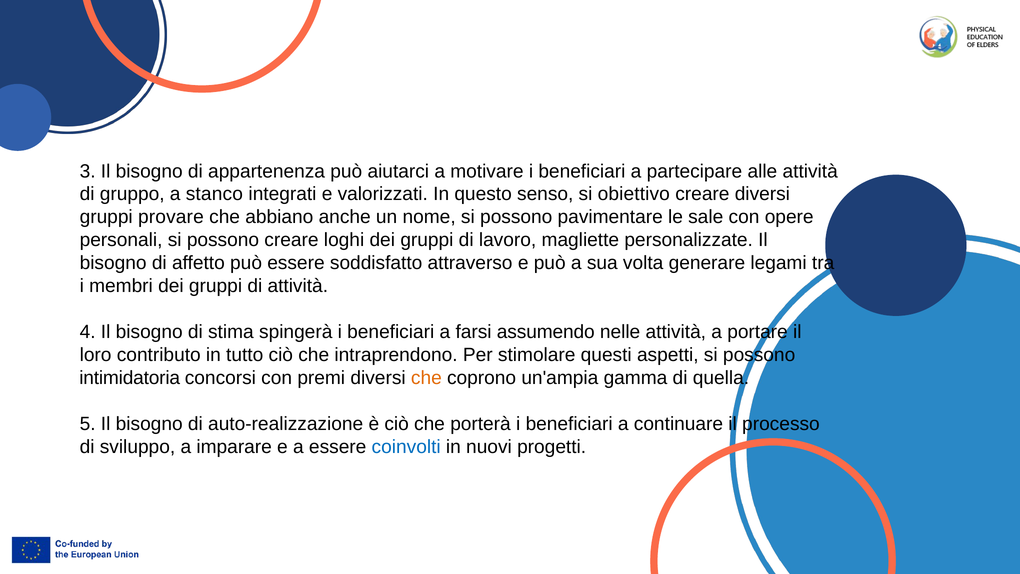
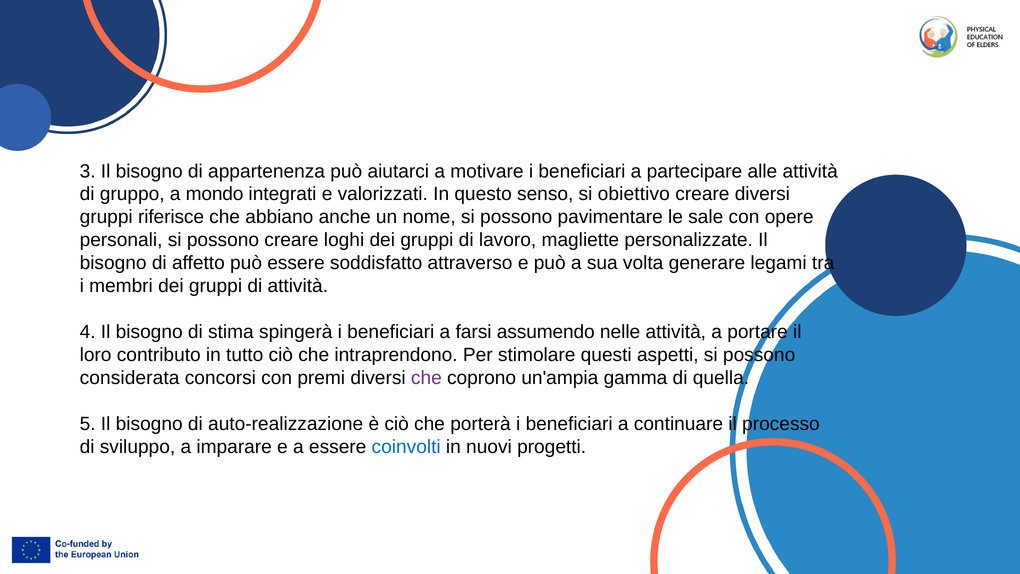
stanco: stanco -> mondo (215, 194)
provare: provare -> riferisce (171, 217)
intimidatoria: intimidatoria -> considerata (130, 378)
che colour: orange -> purple (426, 378)
